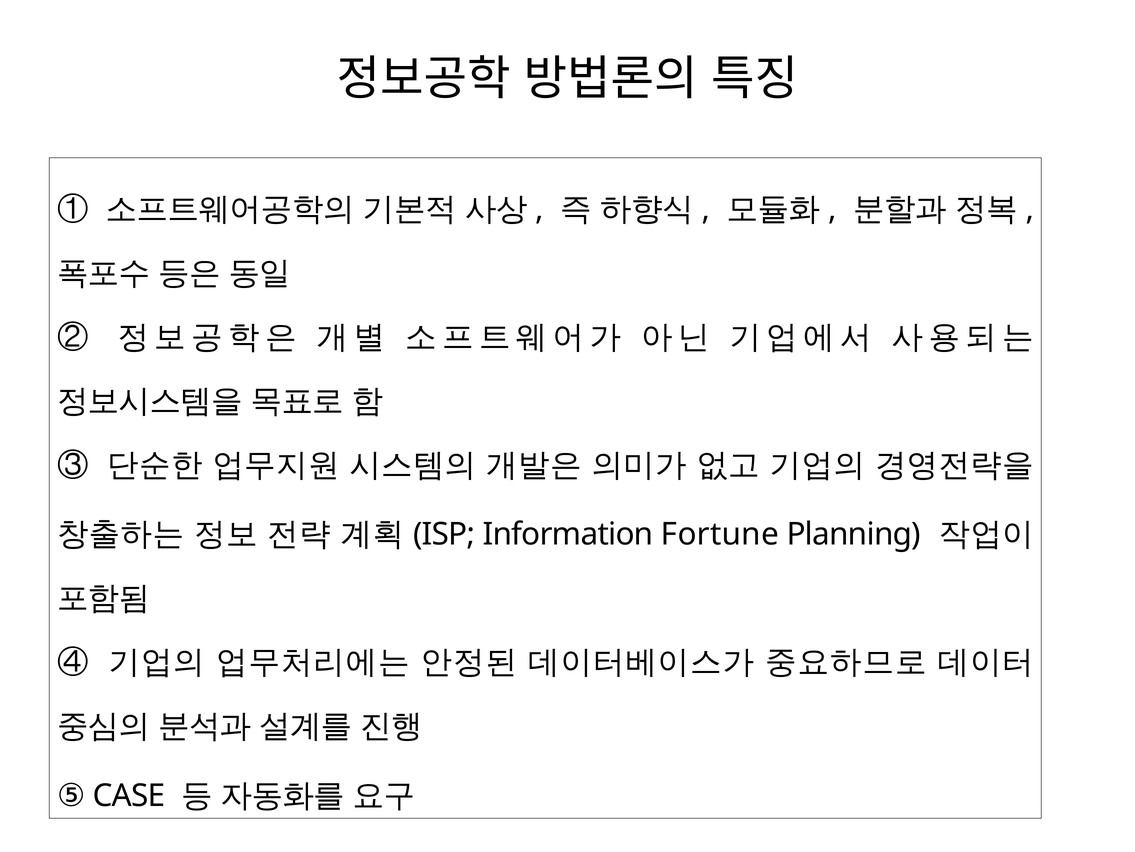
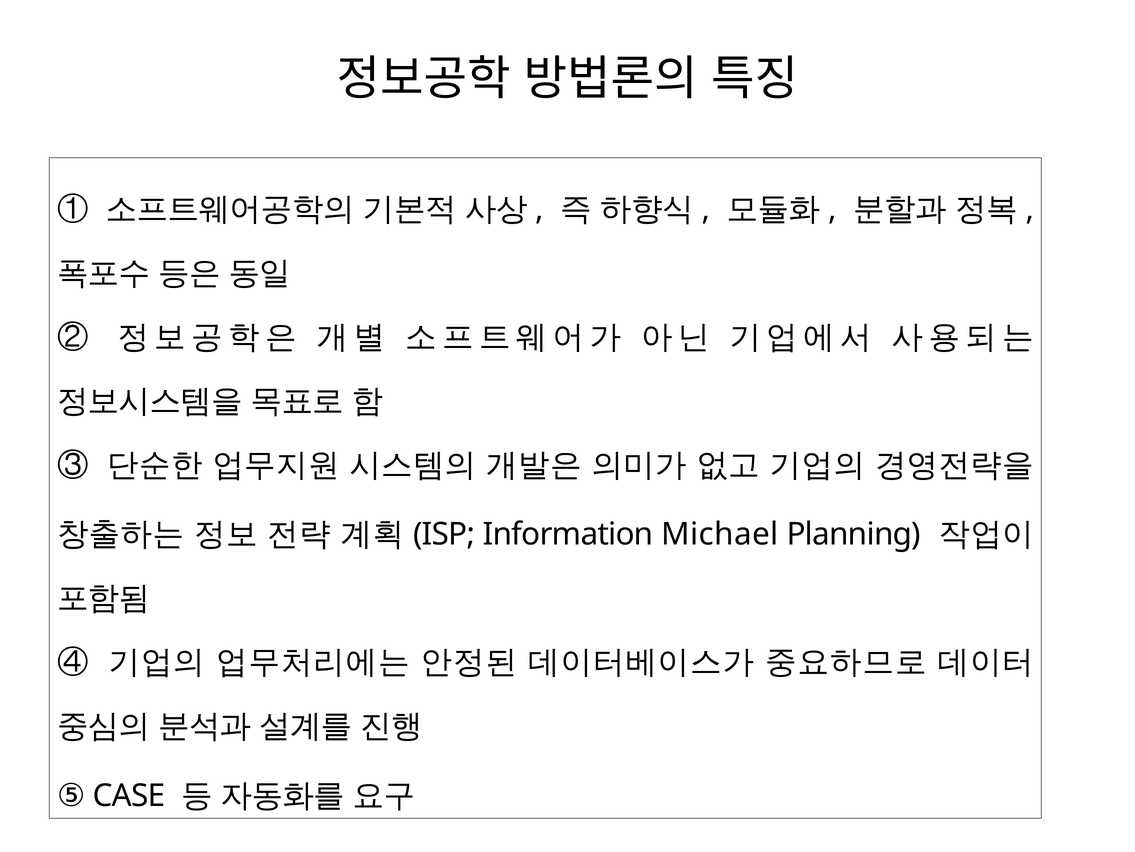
Fortune: Fortune -> Michael (720, 534)
